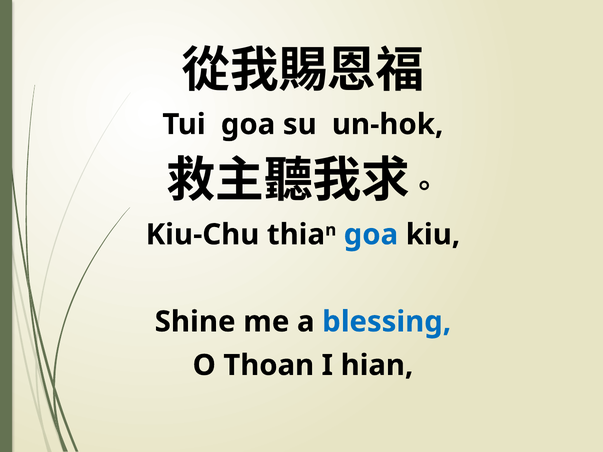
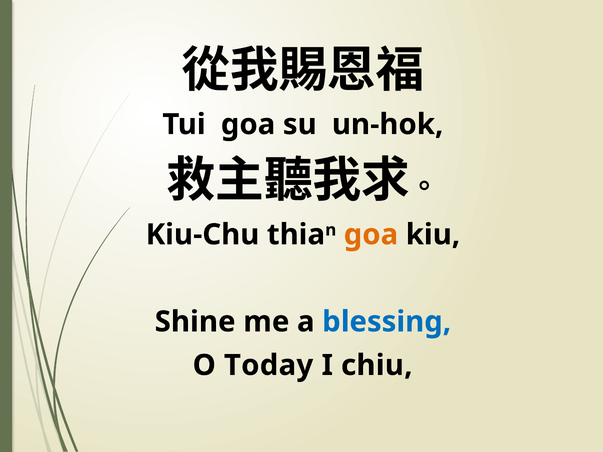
goa colour: blue -> orange (371, 235)
Thoan: Thoan -> Today (269, 365)
hian: hian -> chiu (377, 365)
